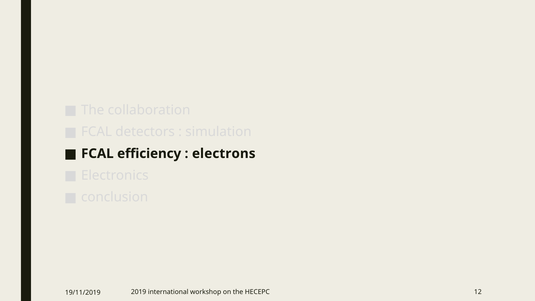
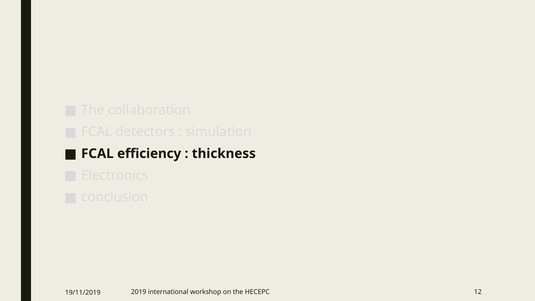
electrons: electrons -> thickness (224, 154)
